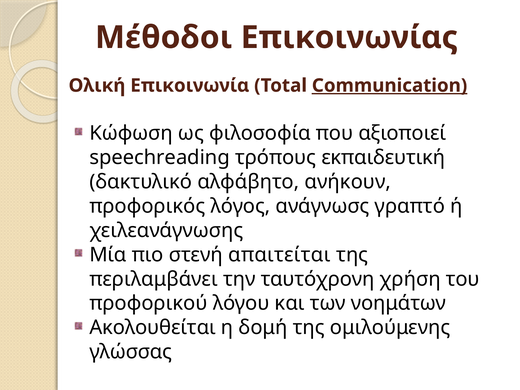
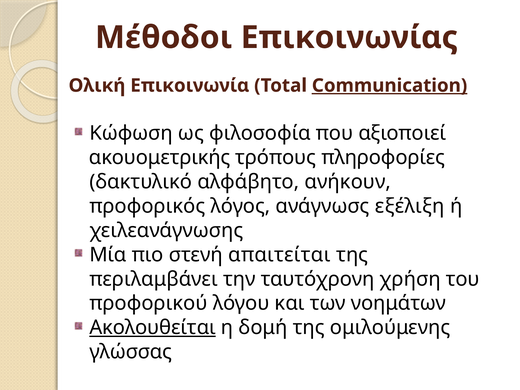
speechreading: speechreading -> ακουομετρικής (160, 158)
εκπαιδευτική: εκπαιδευτική -> πληροφορίες (383, 158)
γραπτό: γραπτό -> εξέλιξη (410, 206)
Ακολουθείται underline: none -> present (153, 328)
